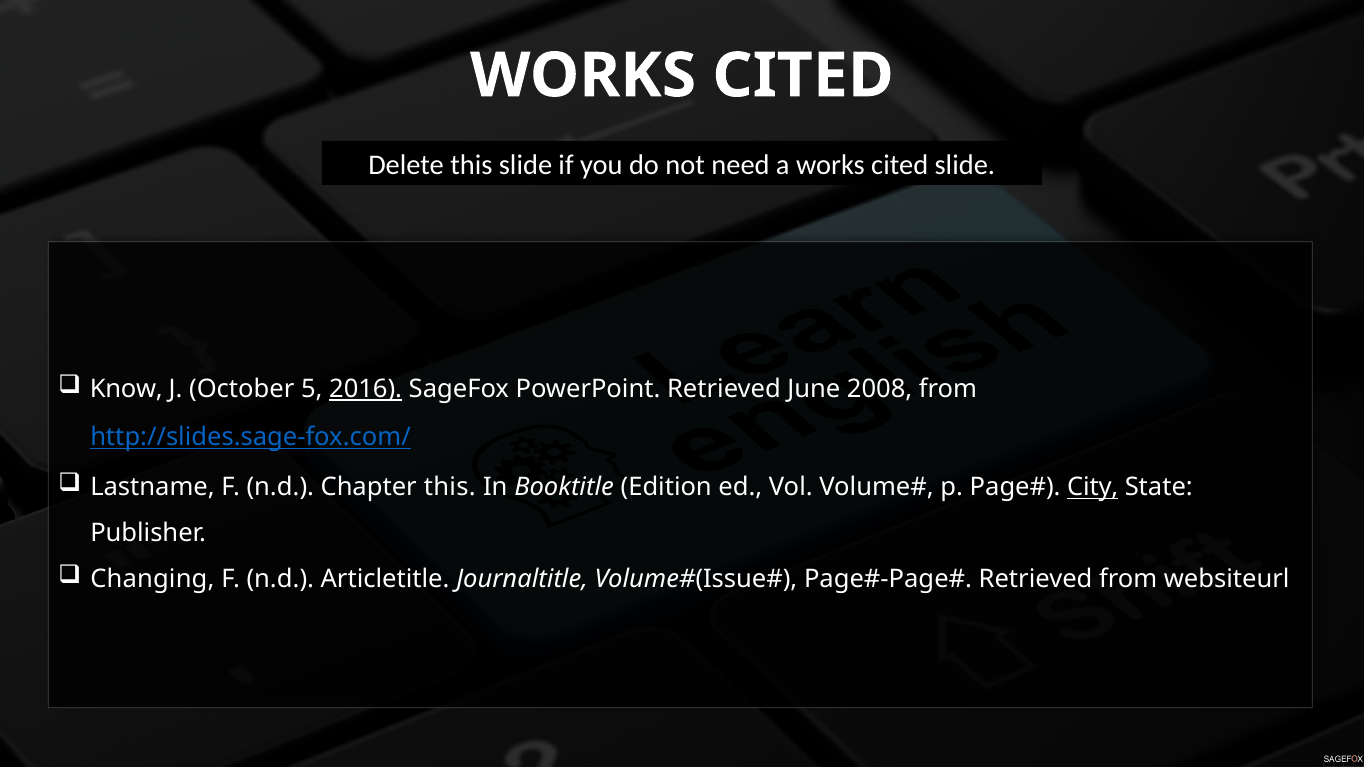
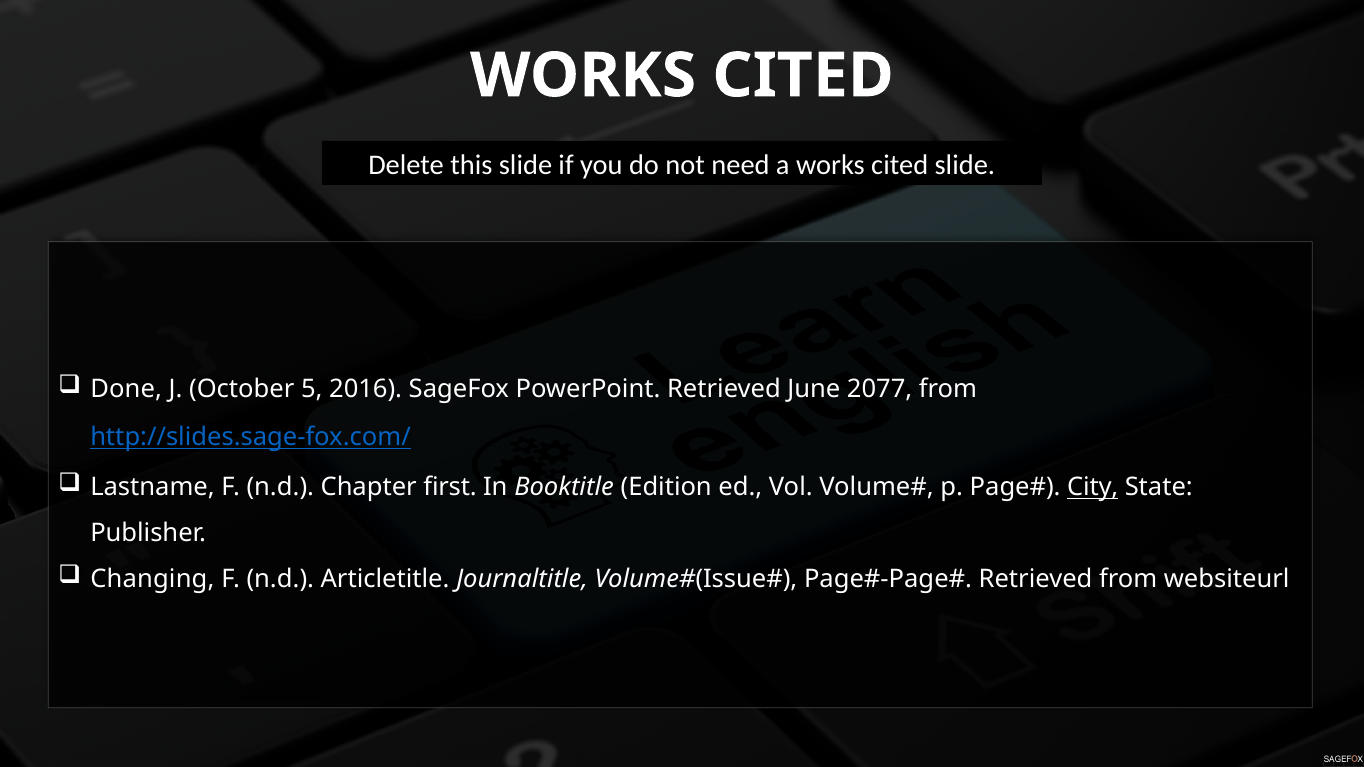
Know: Know -> Done (126, 389)
2016 underline: present -> none (366, 389)
2008: 2008 -> 2077 (880, 389)
Chapter this: this -> first (450, 488)
